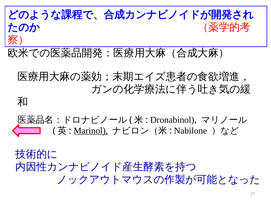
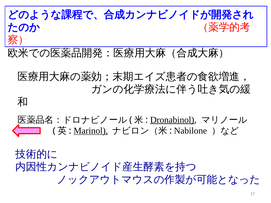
Dronabinol underline: none -> present (172, 120)
